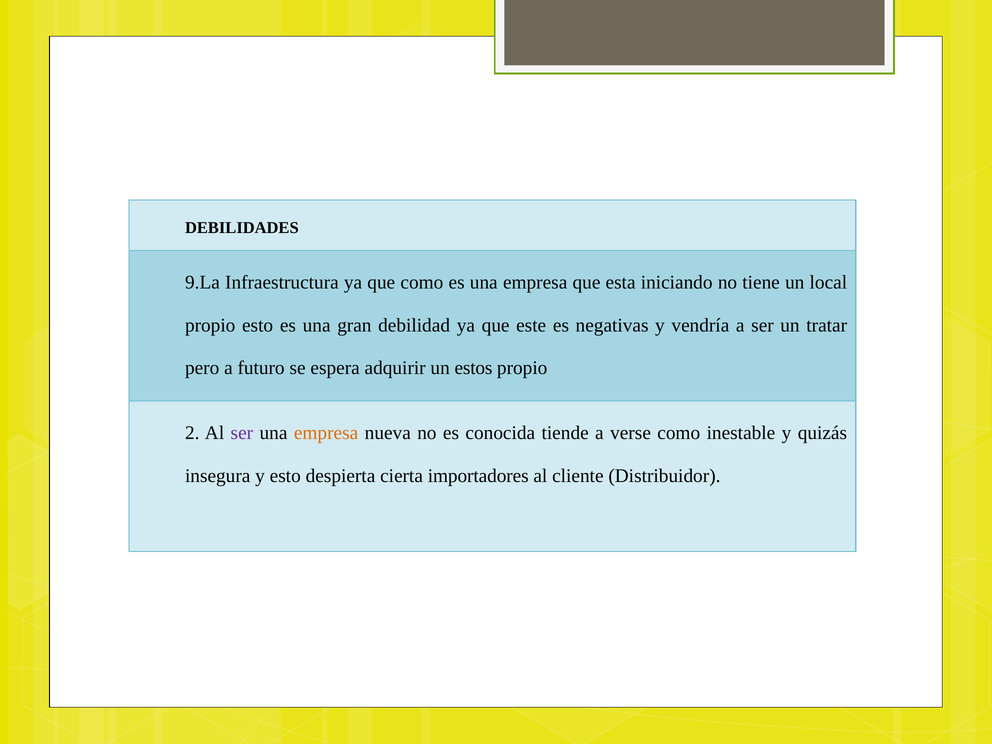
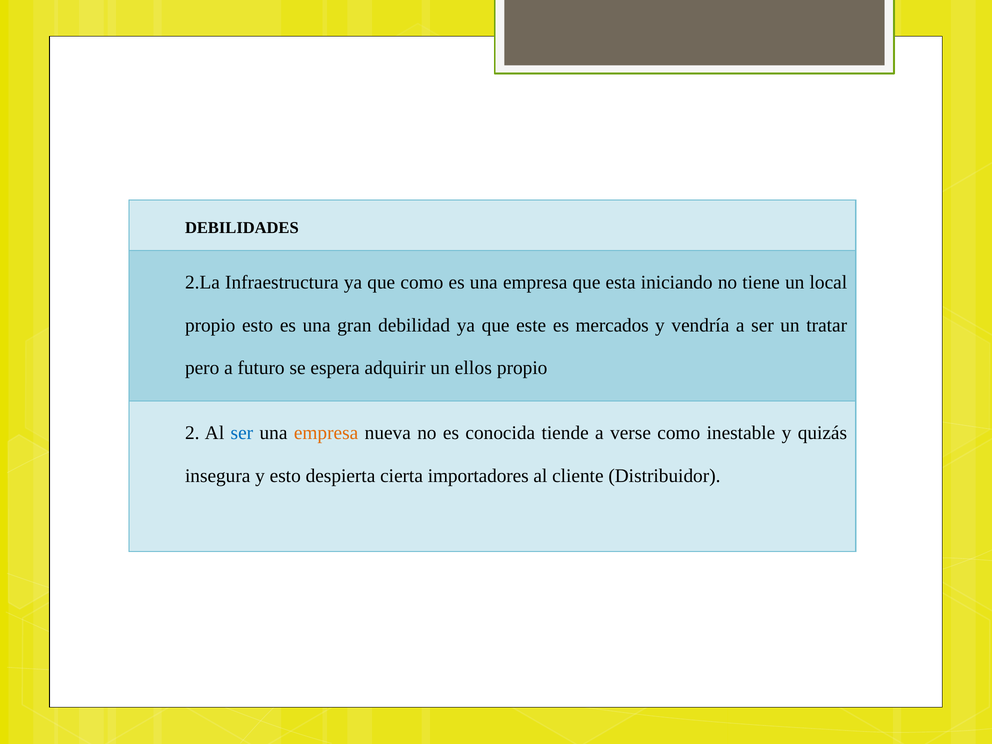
9.La: 9.La -> 2.La (202, 282)
negativas: negativas -> mercados (612, 325)
estos: estos -> ellos (473, 368)
ser colour: purple -> blue (242, 433)
